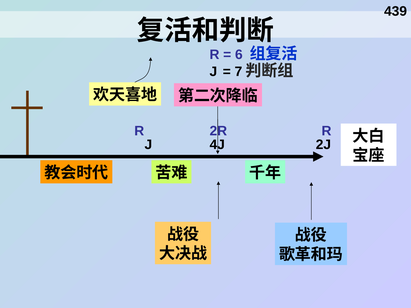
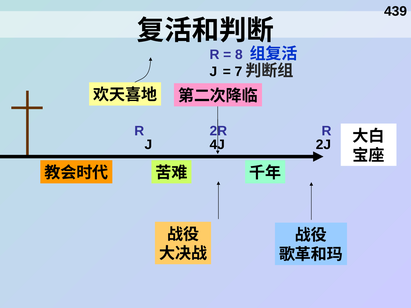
6: 6 -> 8 (239, 55)
